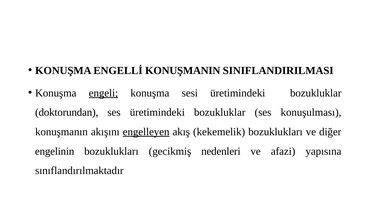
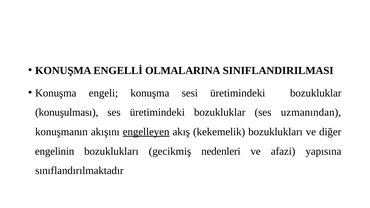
KONUŞMANIN: KONUŞMANIN -> OLMALARINA (183, 70)
engeli underline: present -> none (103, 93)
doktorundan: doktorundan -> konuşulması (67, 112)
konuşulması: konuşulması -> uzmanından (311, 112)
